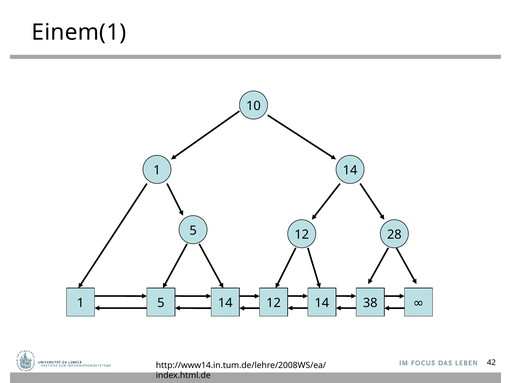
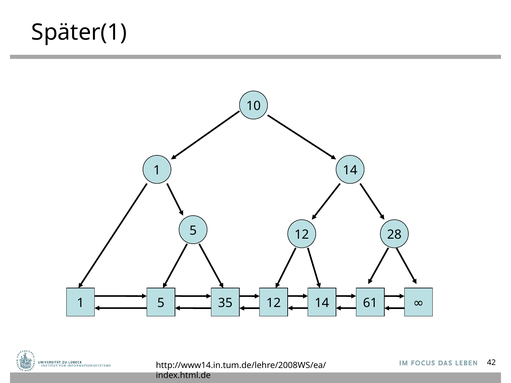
Einem(1: Einem(1 -> Später(1 (79, 32)
1 14: 14 -> 35 (225, 303)
38: 38 -> 61 (370, 303)
